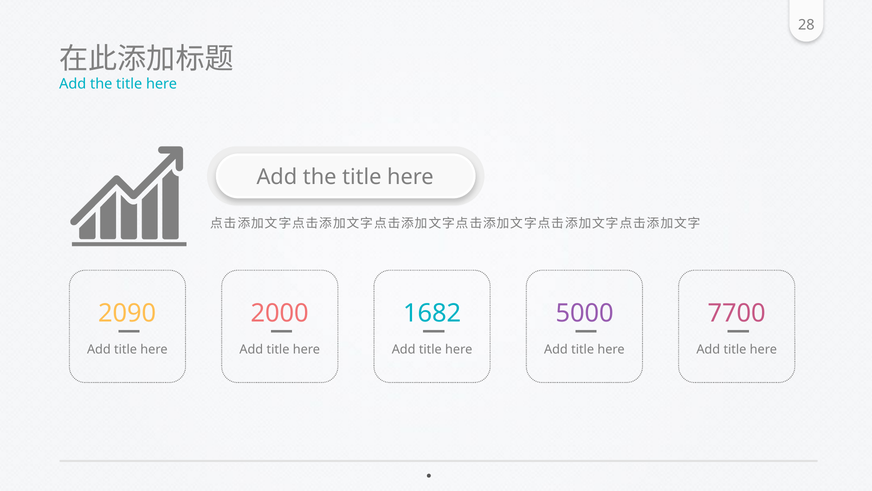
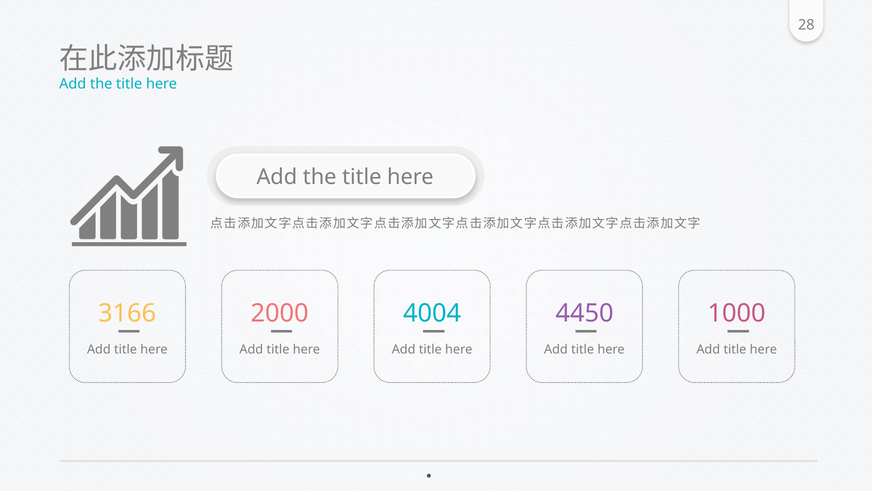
2090: 2090 -> 3166 (127, 313)
1682: 1682 -> 4004 (432, 313)
5000: 5000 -> 4450 (585, 313)
7700: 7700 -> 1000 (737, 313)
